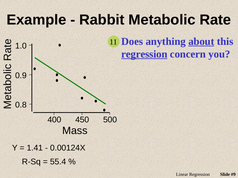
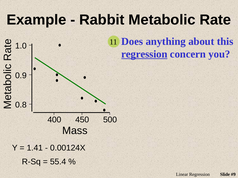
about underline: present -> none (201, 42)
